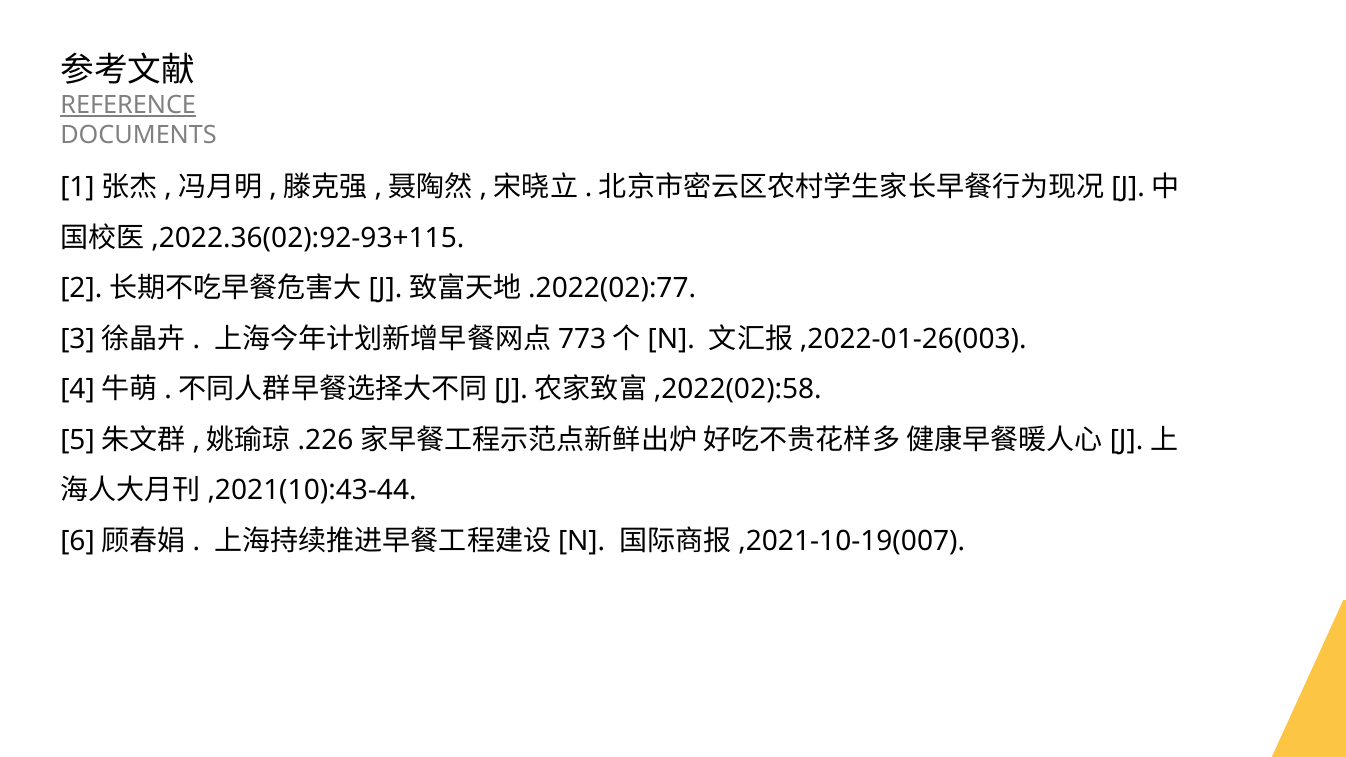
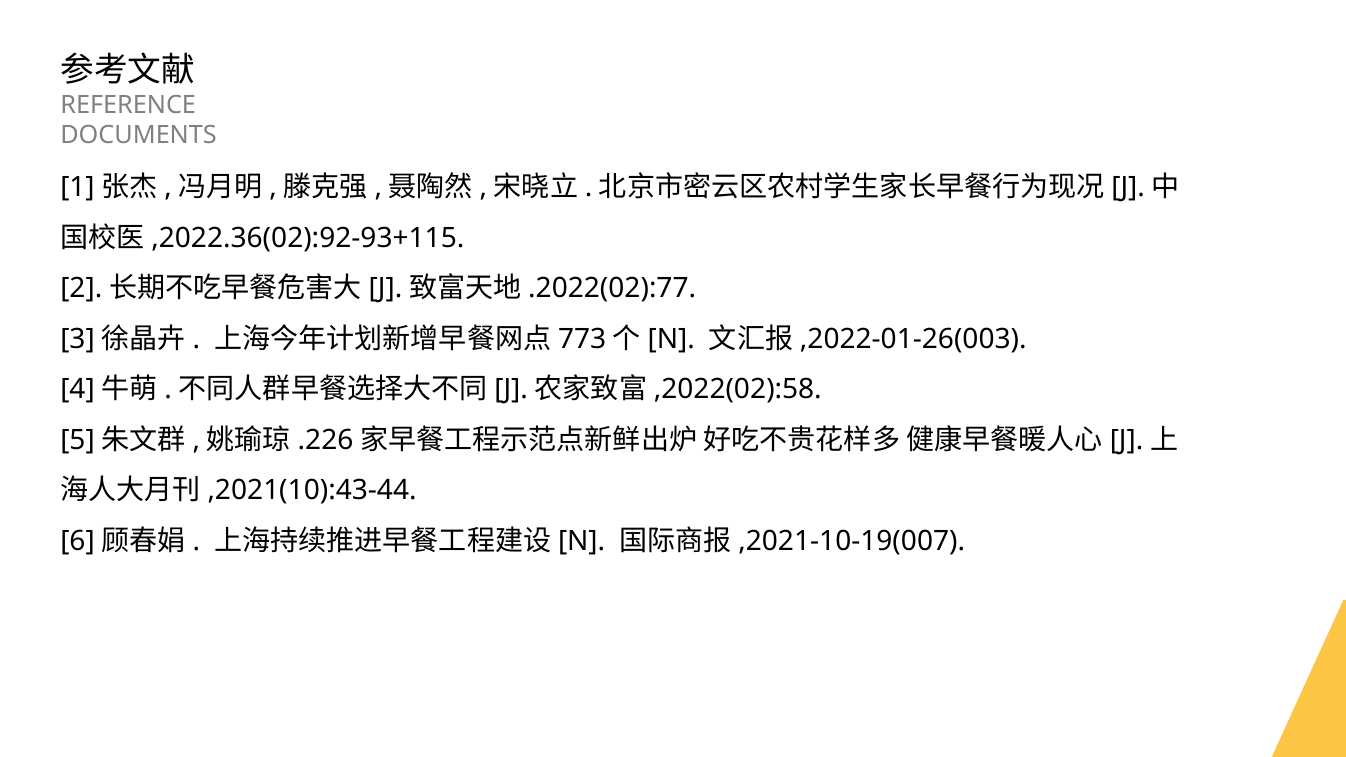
REFERENCE underline: present -> none (128, 105)
